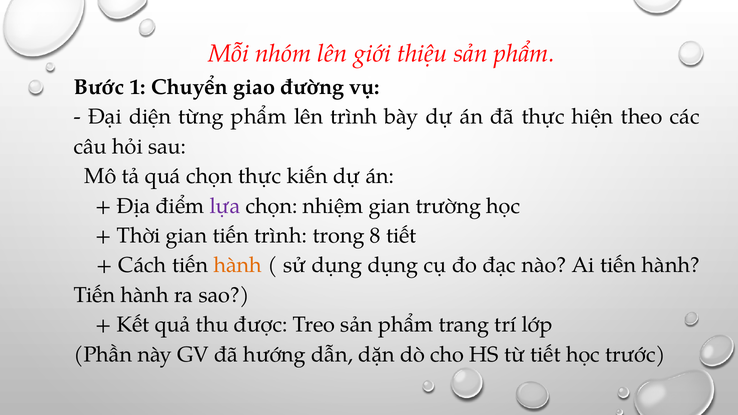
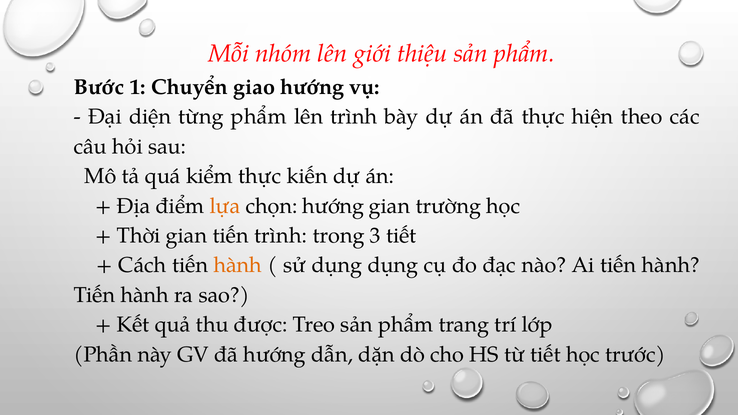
giao đường: đường -> hướng (312, 87)
quá chọn: chọn -> kiểm (209, 176)
lựa colour: purple -> orange (225, 206)
chọn nhiệm: nhiệm -> hướng (333, 206)
8: 8 -> 3 (375, 236)
